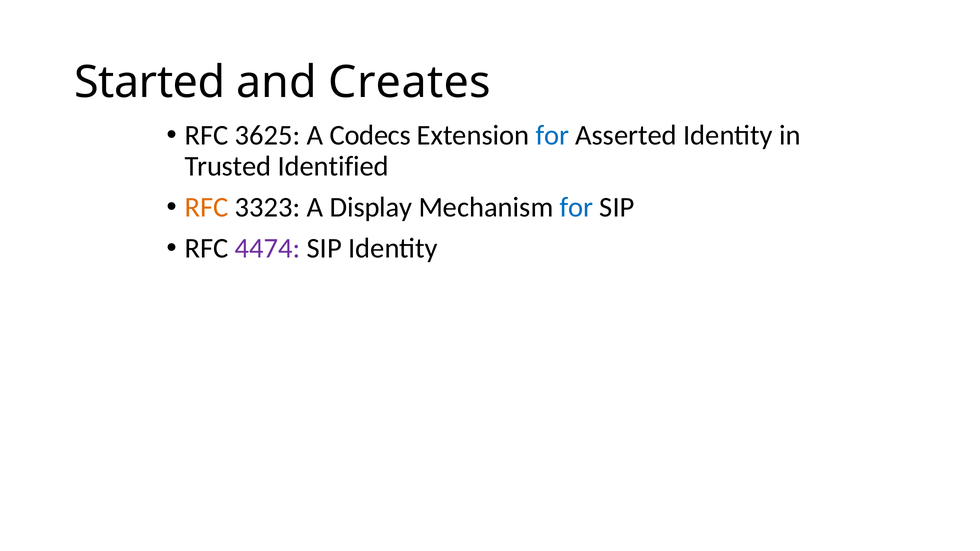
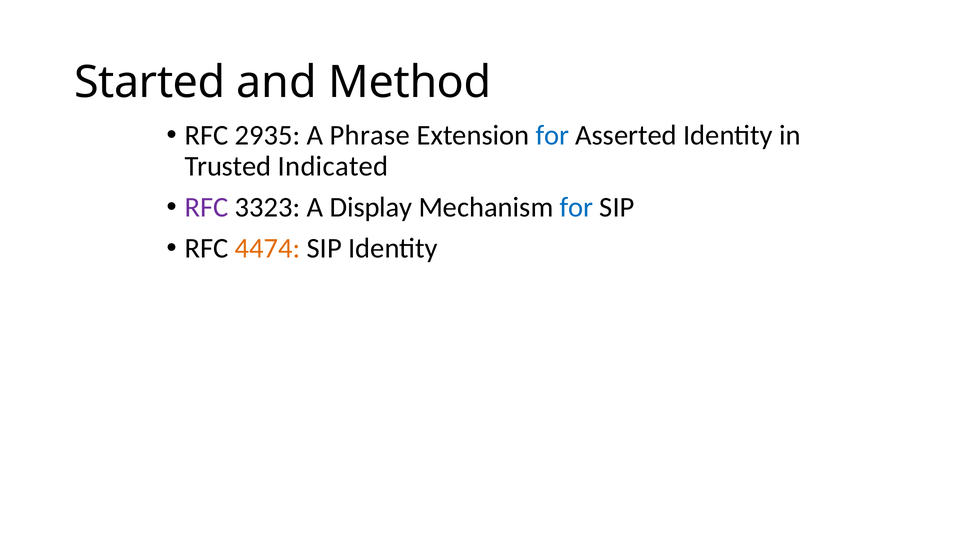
Creates: Creates -> Method (410, 82)
3625: 3625 -> 2935 (268, 135)
Codecs: Codecs -> Phrase (370, 135)
Identified: Identified -> Indicated (333, 166)
RFC colour: orange -> purple (207, 207)
4474 colour: purple -> orange (268, 248)
